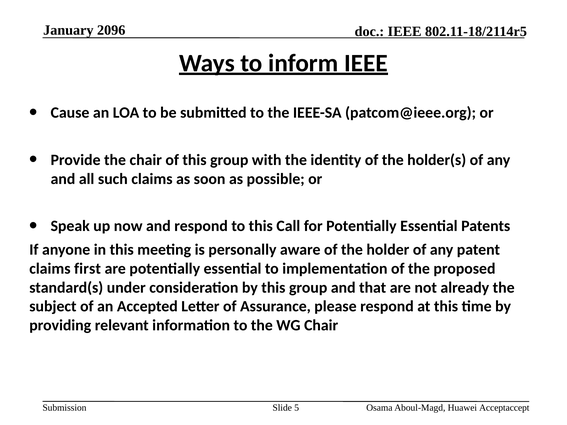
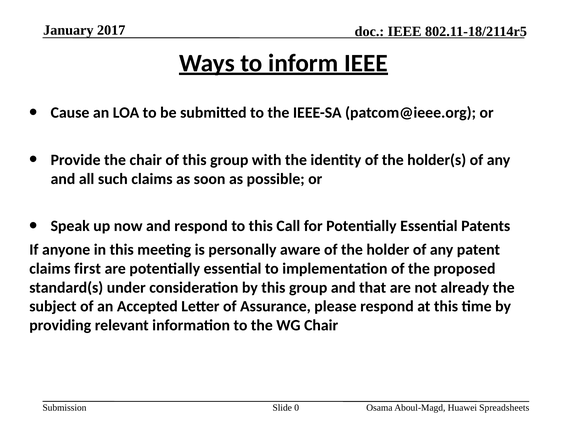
2096: 2096 -> 2017 (111, 30)
5: 5 -> 0 (297, 408)
Acceptaccept: Acceptaccept -> Spreadsheets (504, 408)
